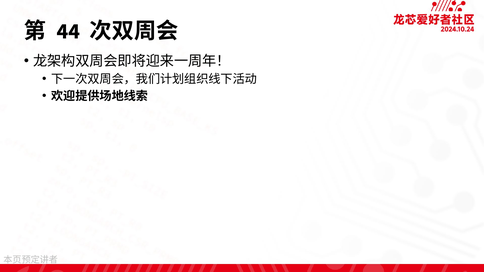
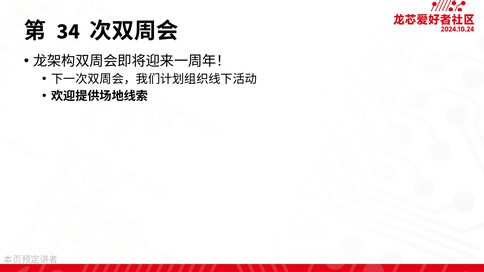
44: 44 -> 34 (68, 31)
